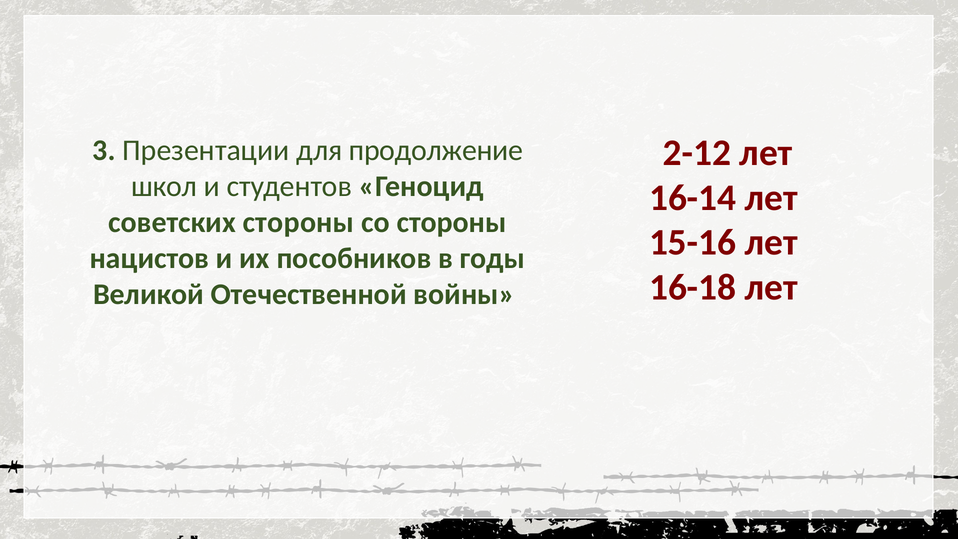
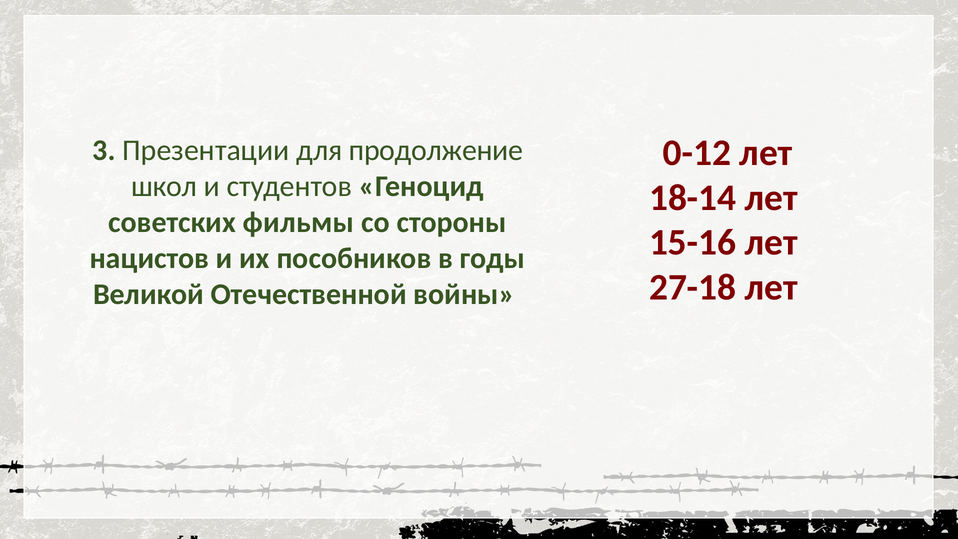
2-12: 2-12 -> 0-12 (697, 153)
16-14: 16-14 -> 18-14 (693, 198)
советских стороны: стороны -> фильмы (298, 222)
16-18: 16-18 -> 27-18 (693, 287)
